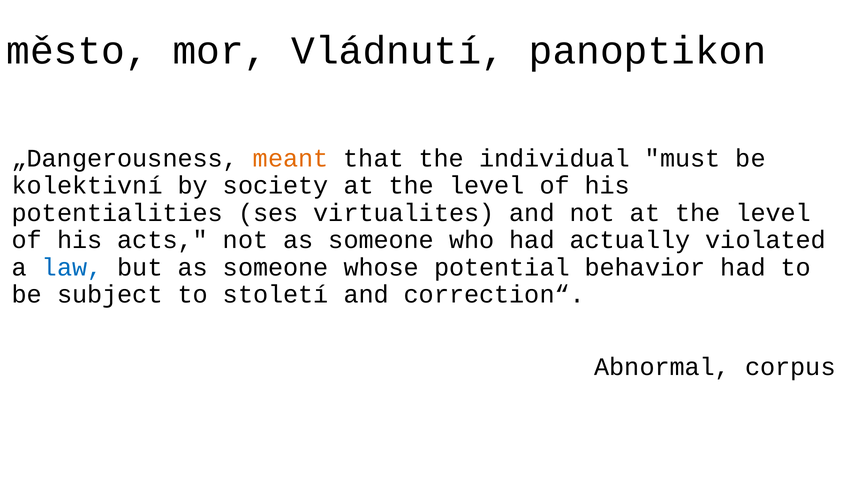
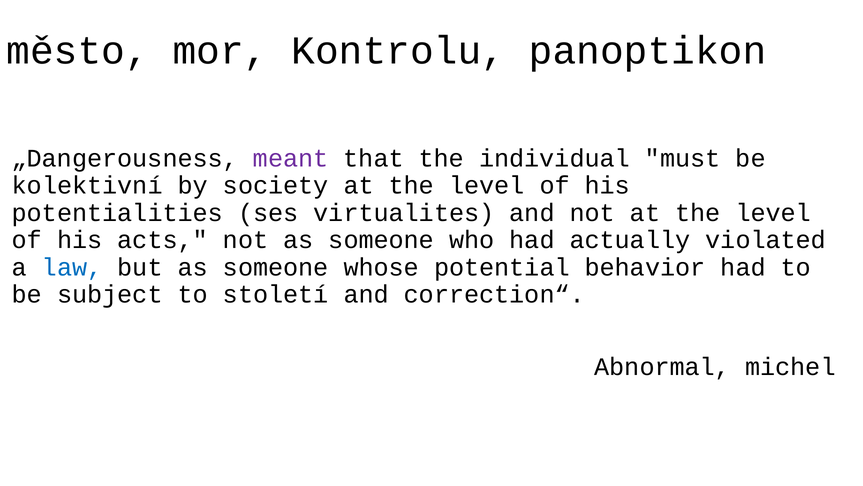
Vládnutí: Vládnutí -> Kontrolu (398, 51)
meant colour: orange -> purple (291, 158)
corpus: corpus -> michel (790, 367)
